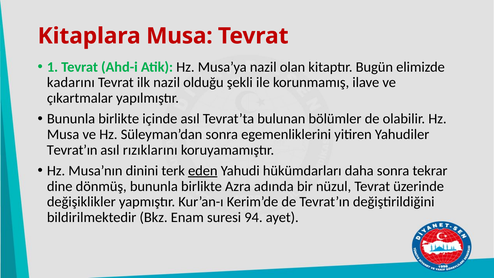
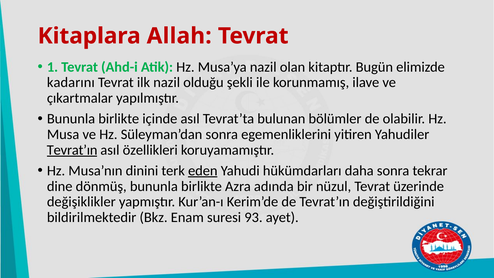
Kitaplara Musa: Musa -> Allah (179, 36)
Tevrat’ın underline: none -> present (72, 150)
rızıklarını: rızıklarını -> özellikleri (150, 150)
94: 94 -> 93 (253, 217)
